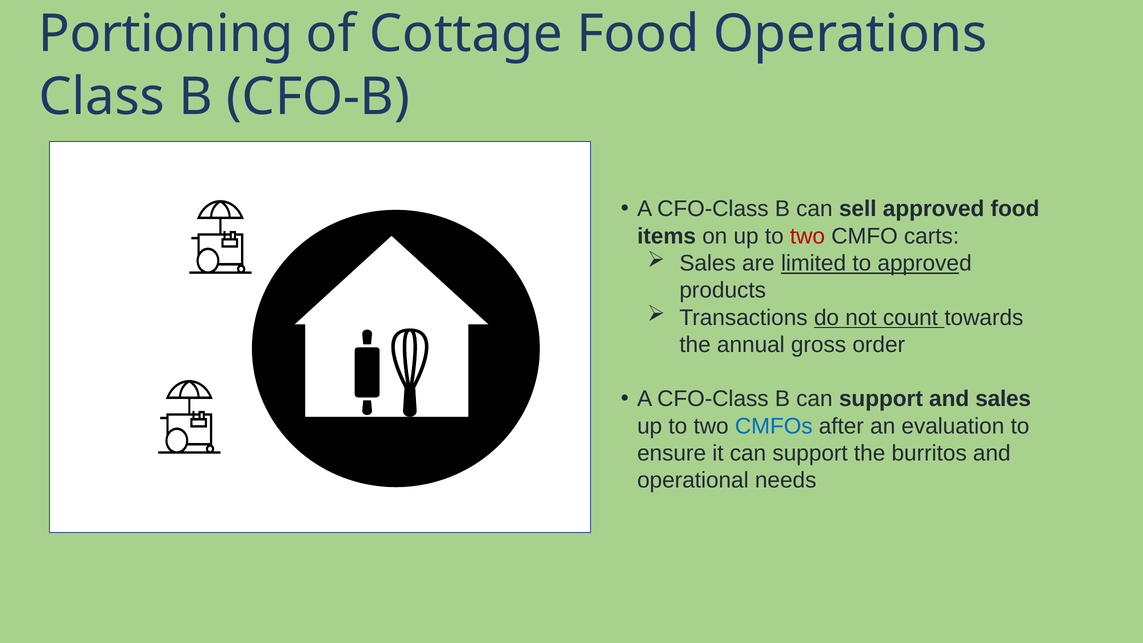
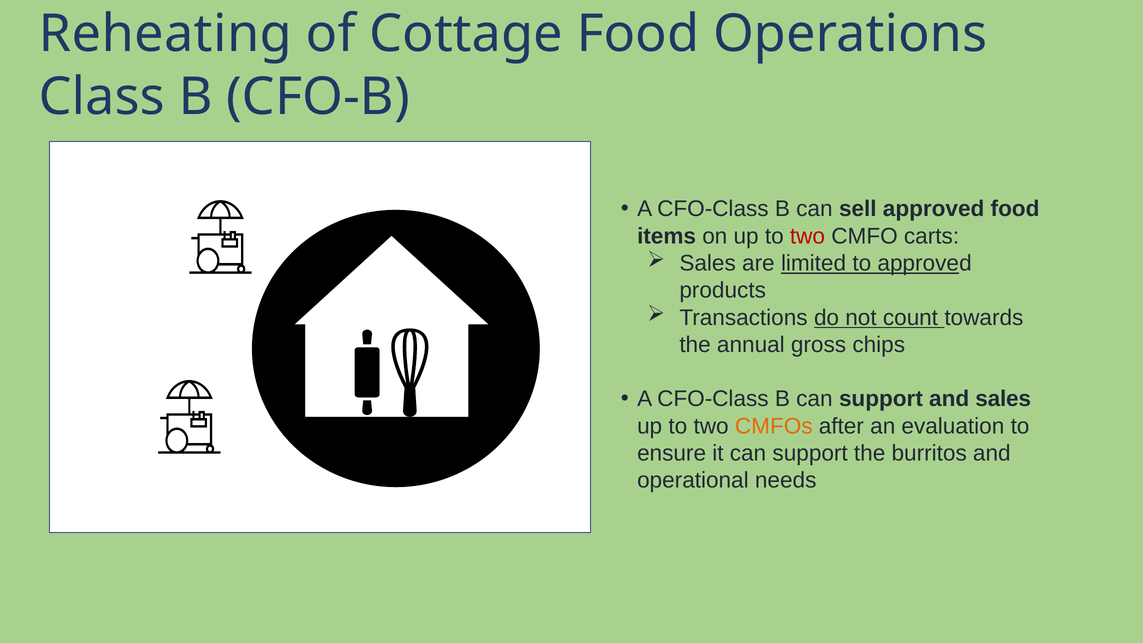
Portioning: Portioning -> Reheating (165, 34)
order: order -> chips (879, 345)
CMFOs colour: blue -> orange (774, 426)
